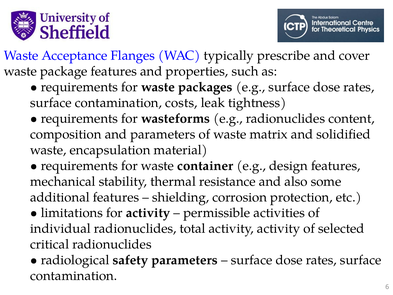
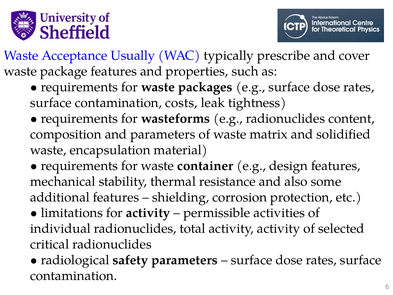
Flanges: Flanges -> Usually (133, 56)
